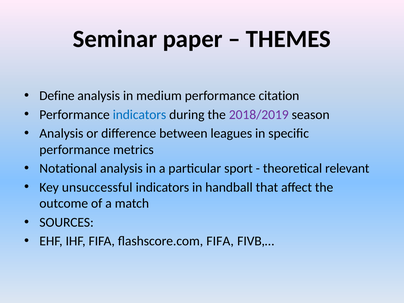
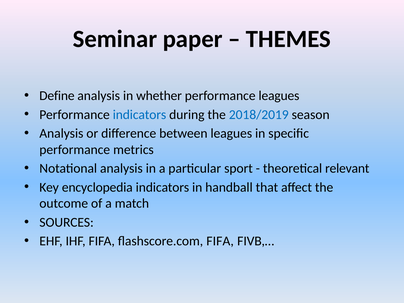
medium: medium -> whether (159, 96)
performance citation: citation -> leagues (279, 96)
2018/2019 colour: purple -> blue (259, 115)
unsuccessful: unsuccessful -> encyclopedia (97, 187)
